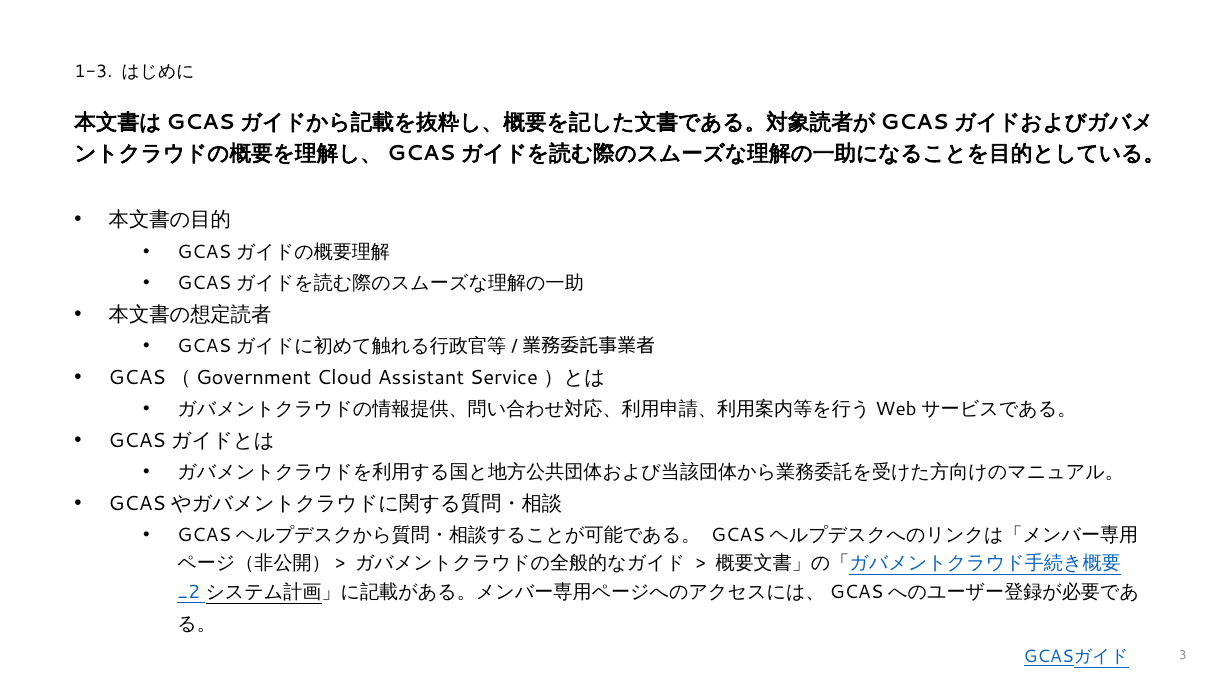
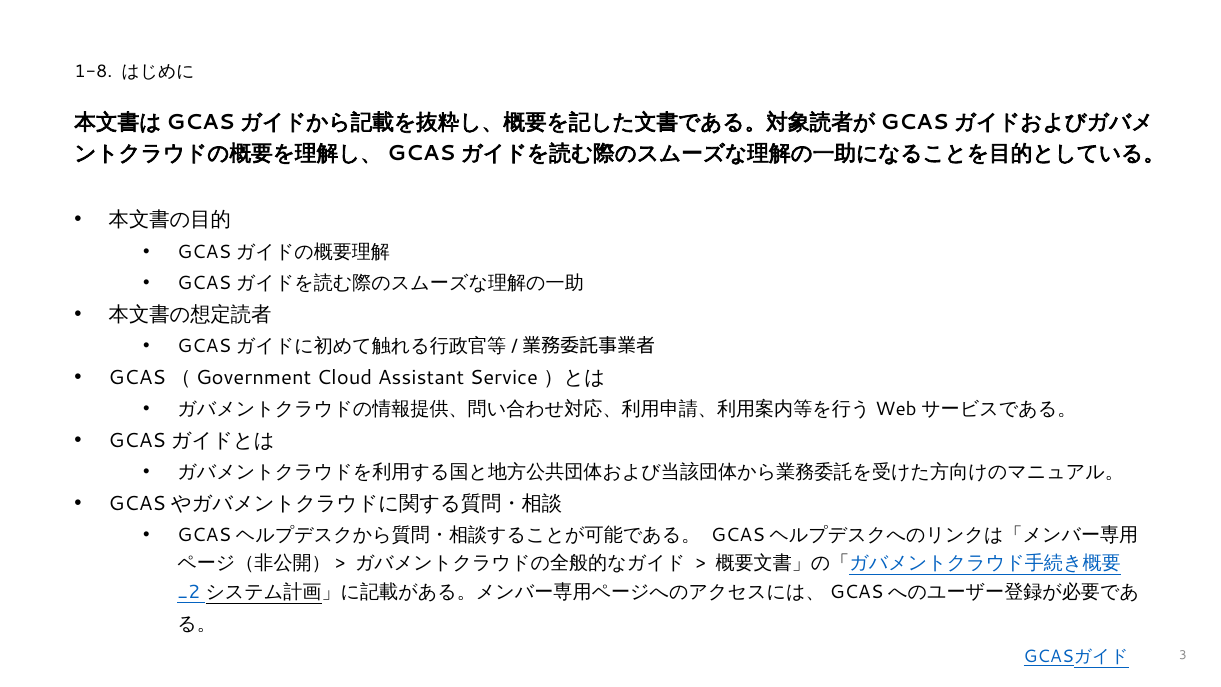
1-3: 1-3 -> 1-8 (93, 72)
